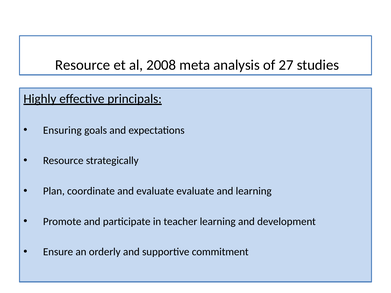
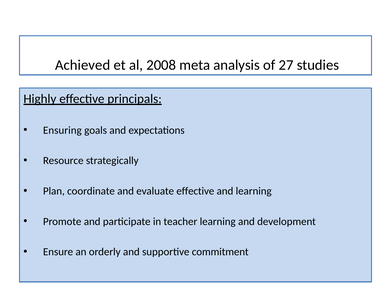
Resource: Resource -> Achieved (83, 65)
evaluate evaluate: evaluate -> effective (195, 191)
